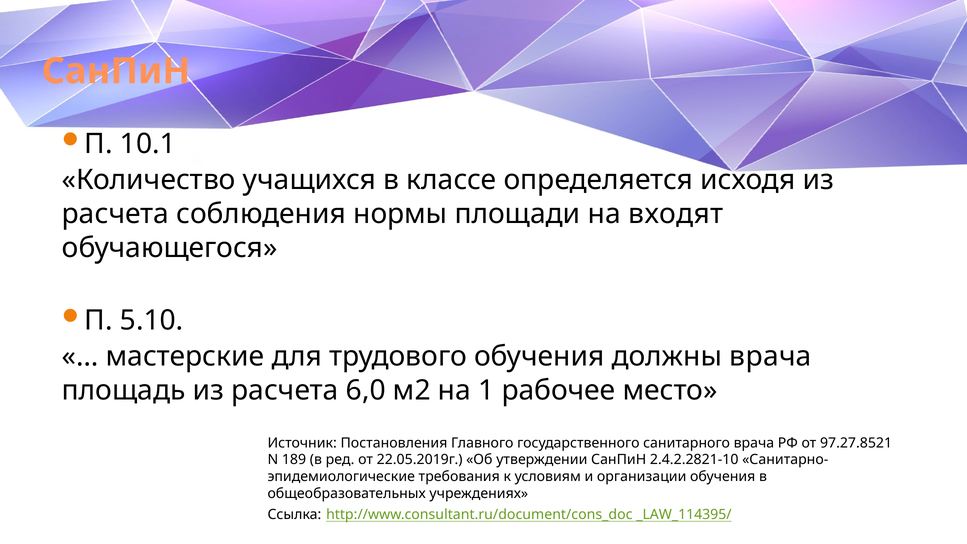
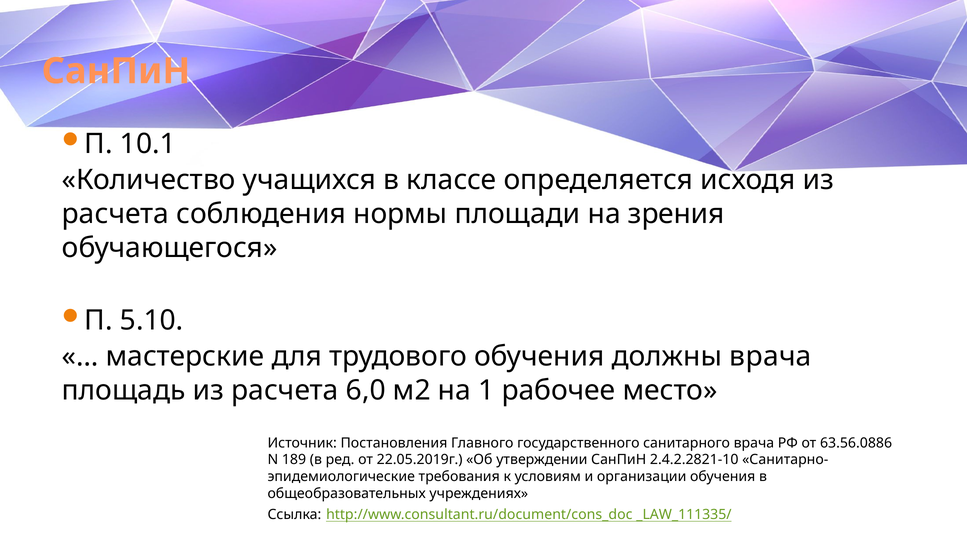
входят: входят -> зрения (676, 214)
97.27.8521: 97.27.8521 -> 63.56.0886 (856, 443)
_LAW_114395/: _LAW_114395/ -> _LAW_111335/ (684, 515)
